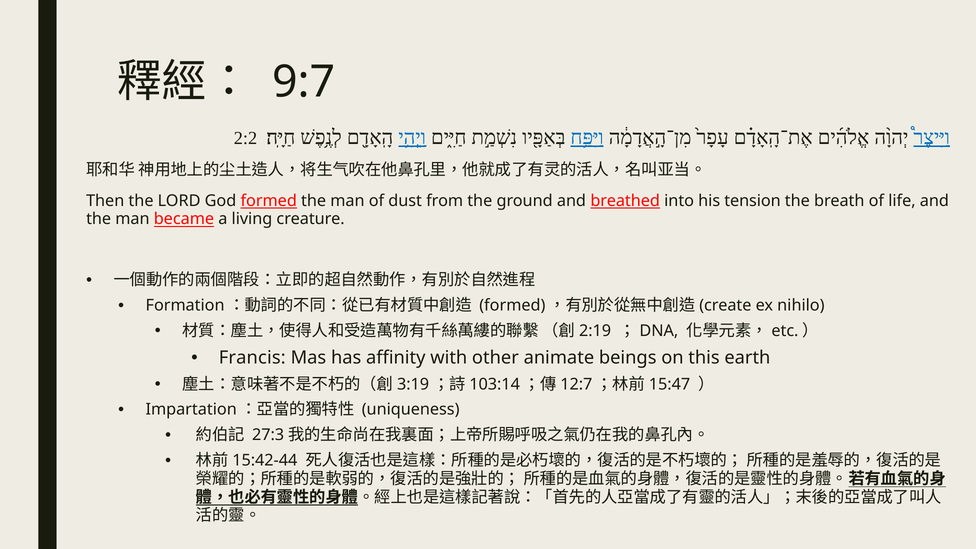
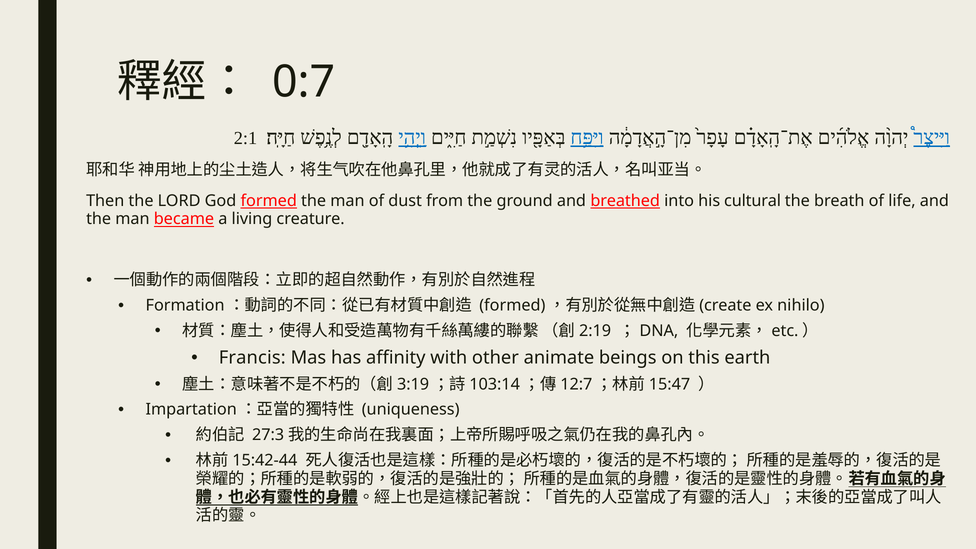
9:7: 9:7 -> 0:7 (304, 82)
2:2: 2:2 -> 2:1 (246, 138)
tension: tension -> cultural (753, 201)
